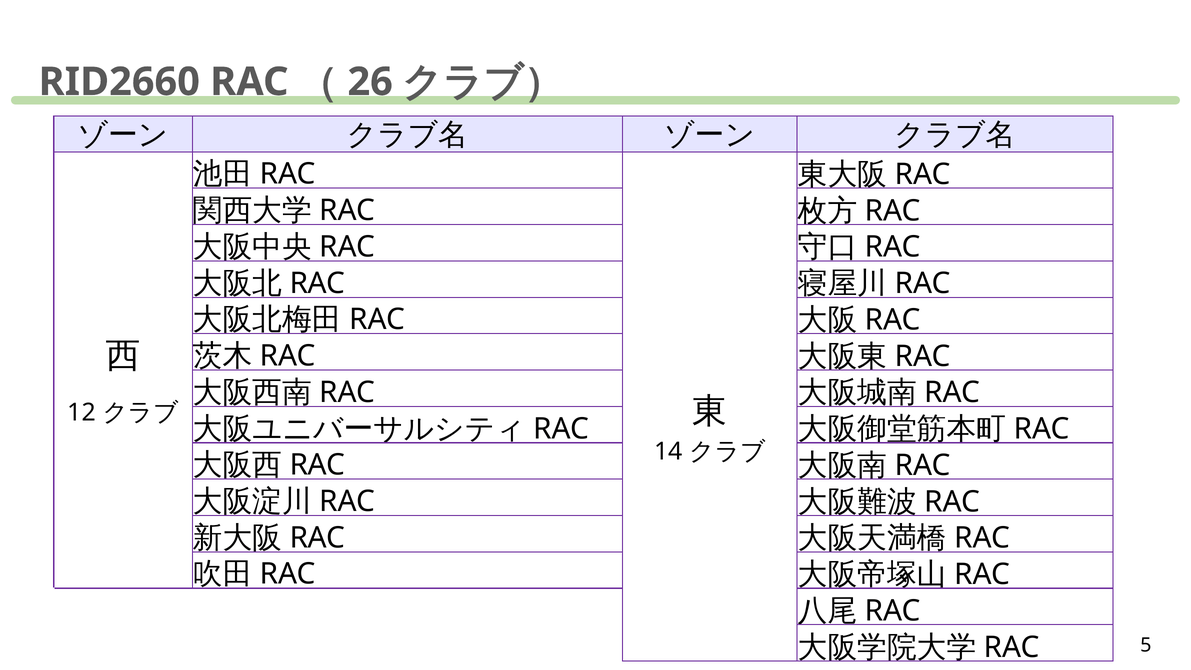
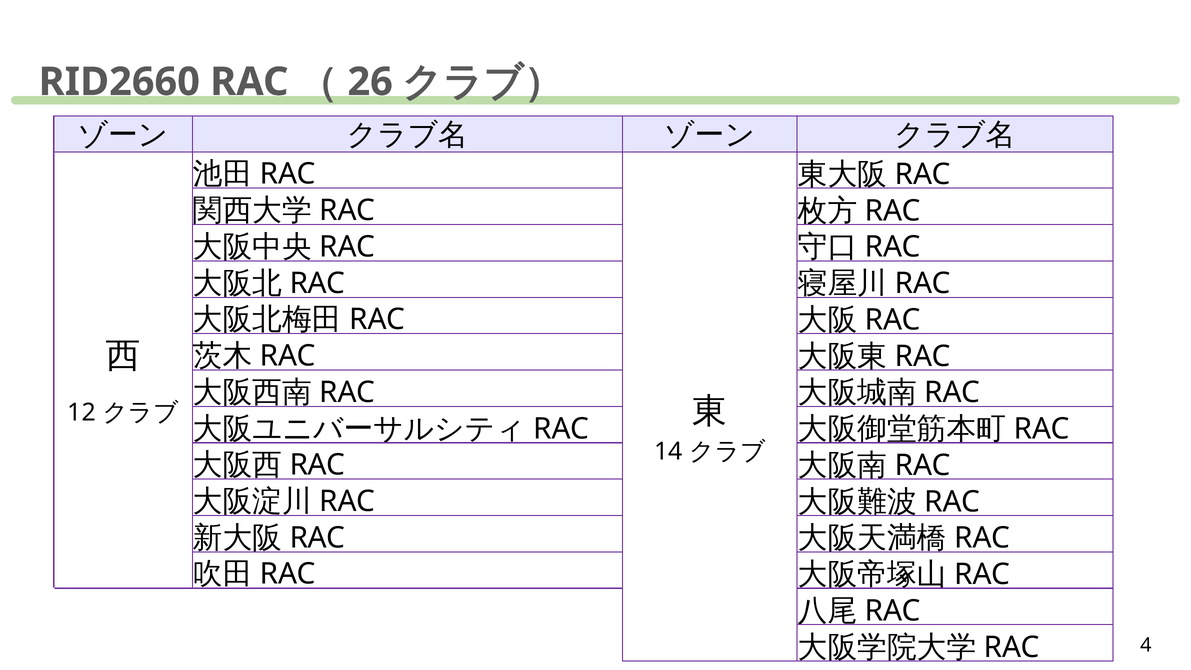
5: 5 -> 4 (1146, 645)
